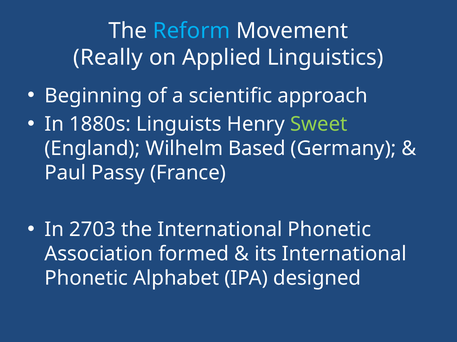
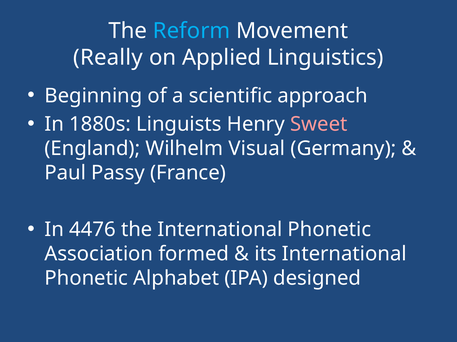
Sweet colour: light green -> pink (319, 124)
Based: Based -> Visual (257, 149)
2703: 2703 -> 4476 (92, 230)
